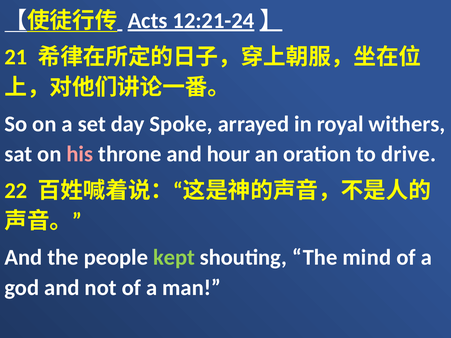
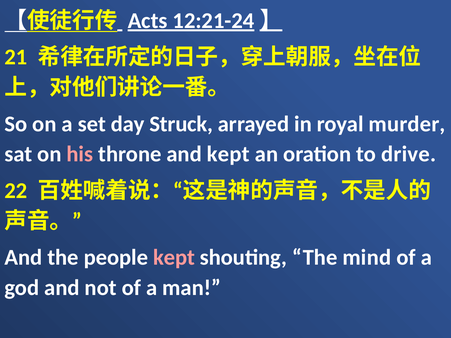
Spoke: Spoke -> Struck (181, 124)
withers: withers -> murder (407, 124)
and hour: hour -> kept (228, 154)
kept colour: light green -> pink (174, 258)
